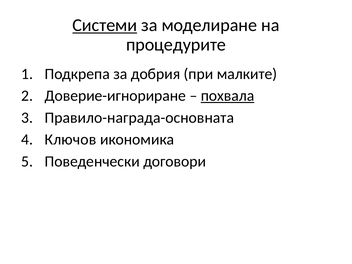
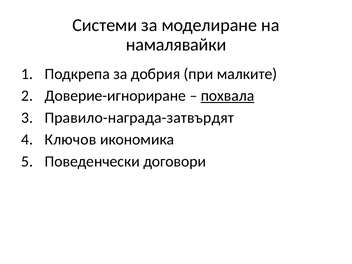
Системи underline: present -> none (105, 25)
процедурите: процедурите -> намалявайки (176, 45)
Правило-награда-основната: Правило-награда-основната -> Правило-награда-затвърдят (139, 118)
